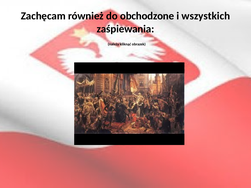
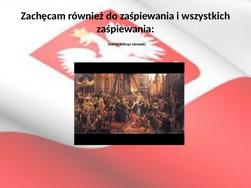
do obchodzone: obchodzone -> zaśpiewania (147, 16)
